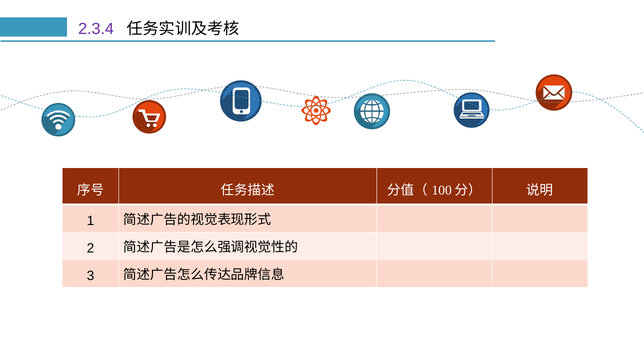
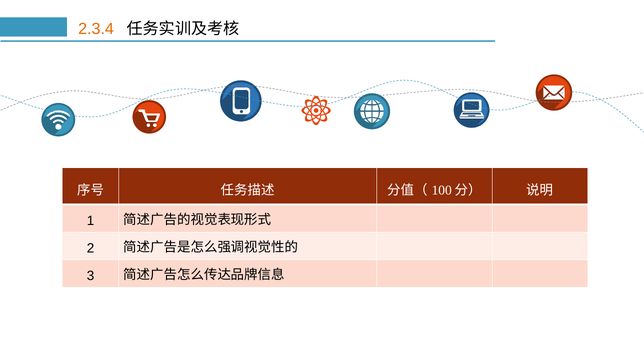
2.3.4 colour: purple -> orange (96, 29)
